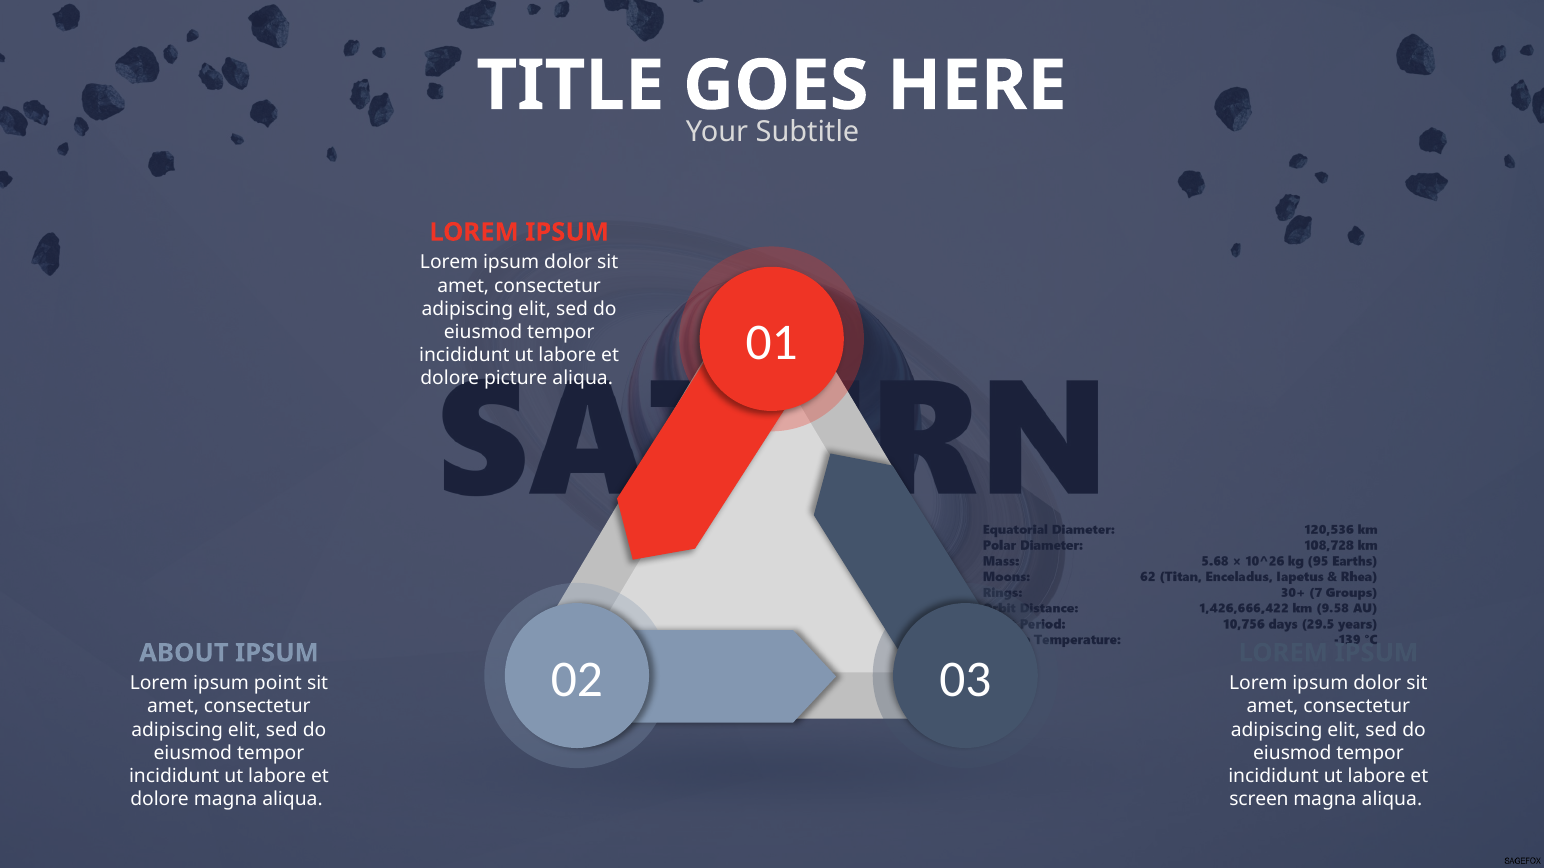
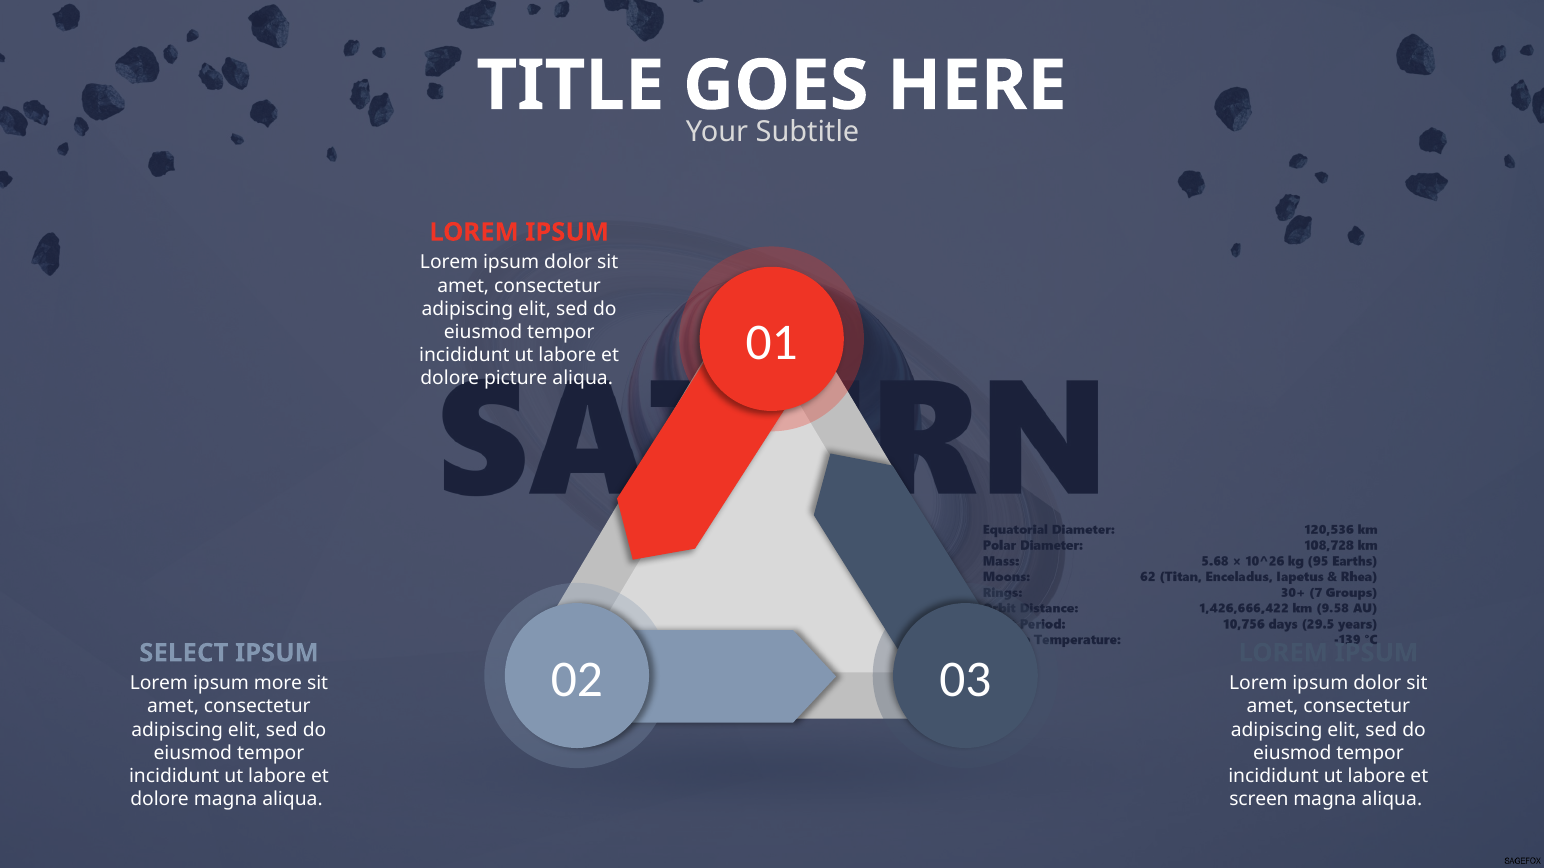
ABOUT: ABOUT -> SELECT (184, 653)
point: point -> more (278, 684)
